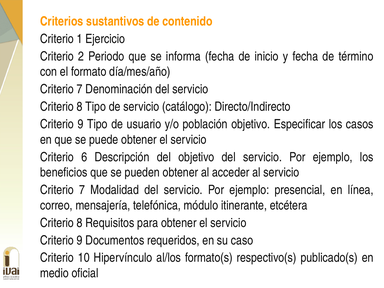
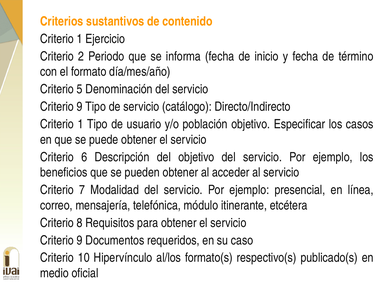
7: 7 -> 5 (80, 89)
8: 8 -> 9 (80, 107)
9: 9 -> 1 (80, 124)
